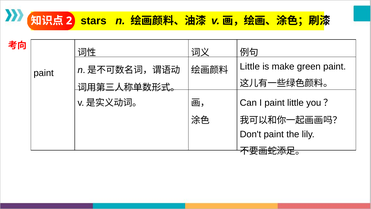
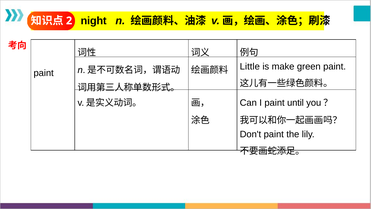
stars: stars -> night (94, 21)
paint little: little -> until (295, 103)
